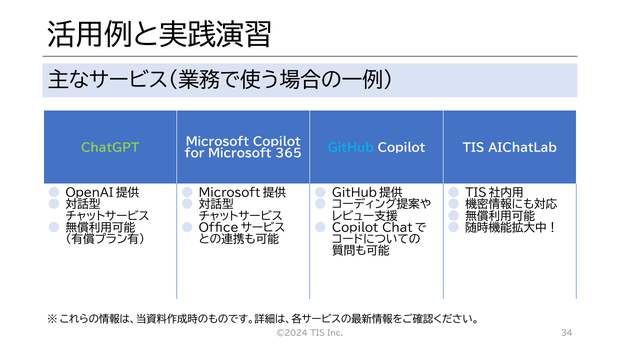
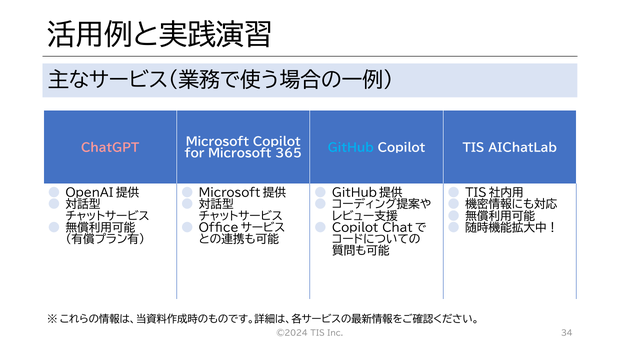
ChatGPT colour: light green -> pink (110, 148)
